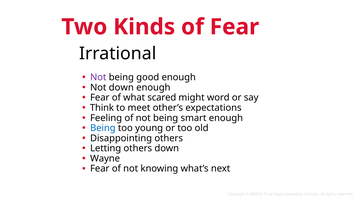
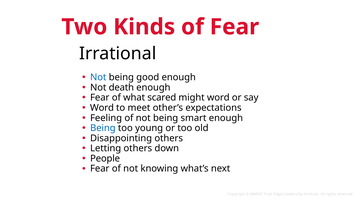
Not colour: purple -> blue (98, 77)
Not down: down -> death (121, 88)
Think: Think -> Word (102, 108)
Wayne: Wayne -> People (105, 159)
